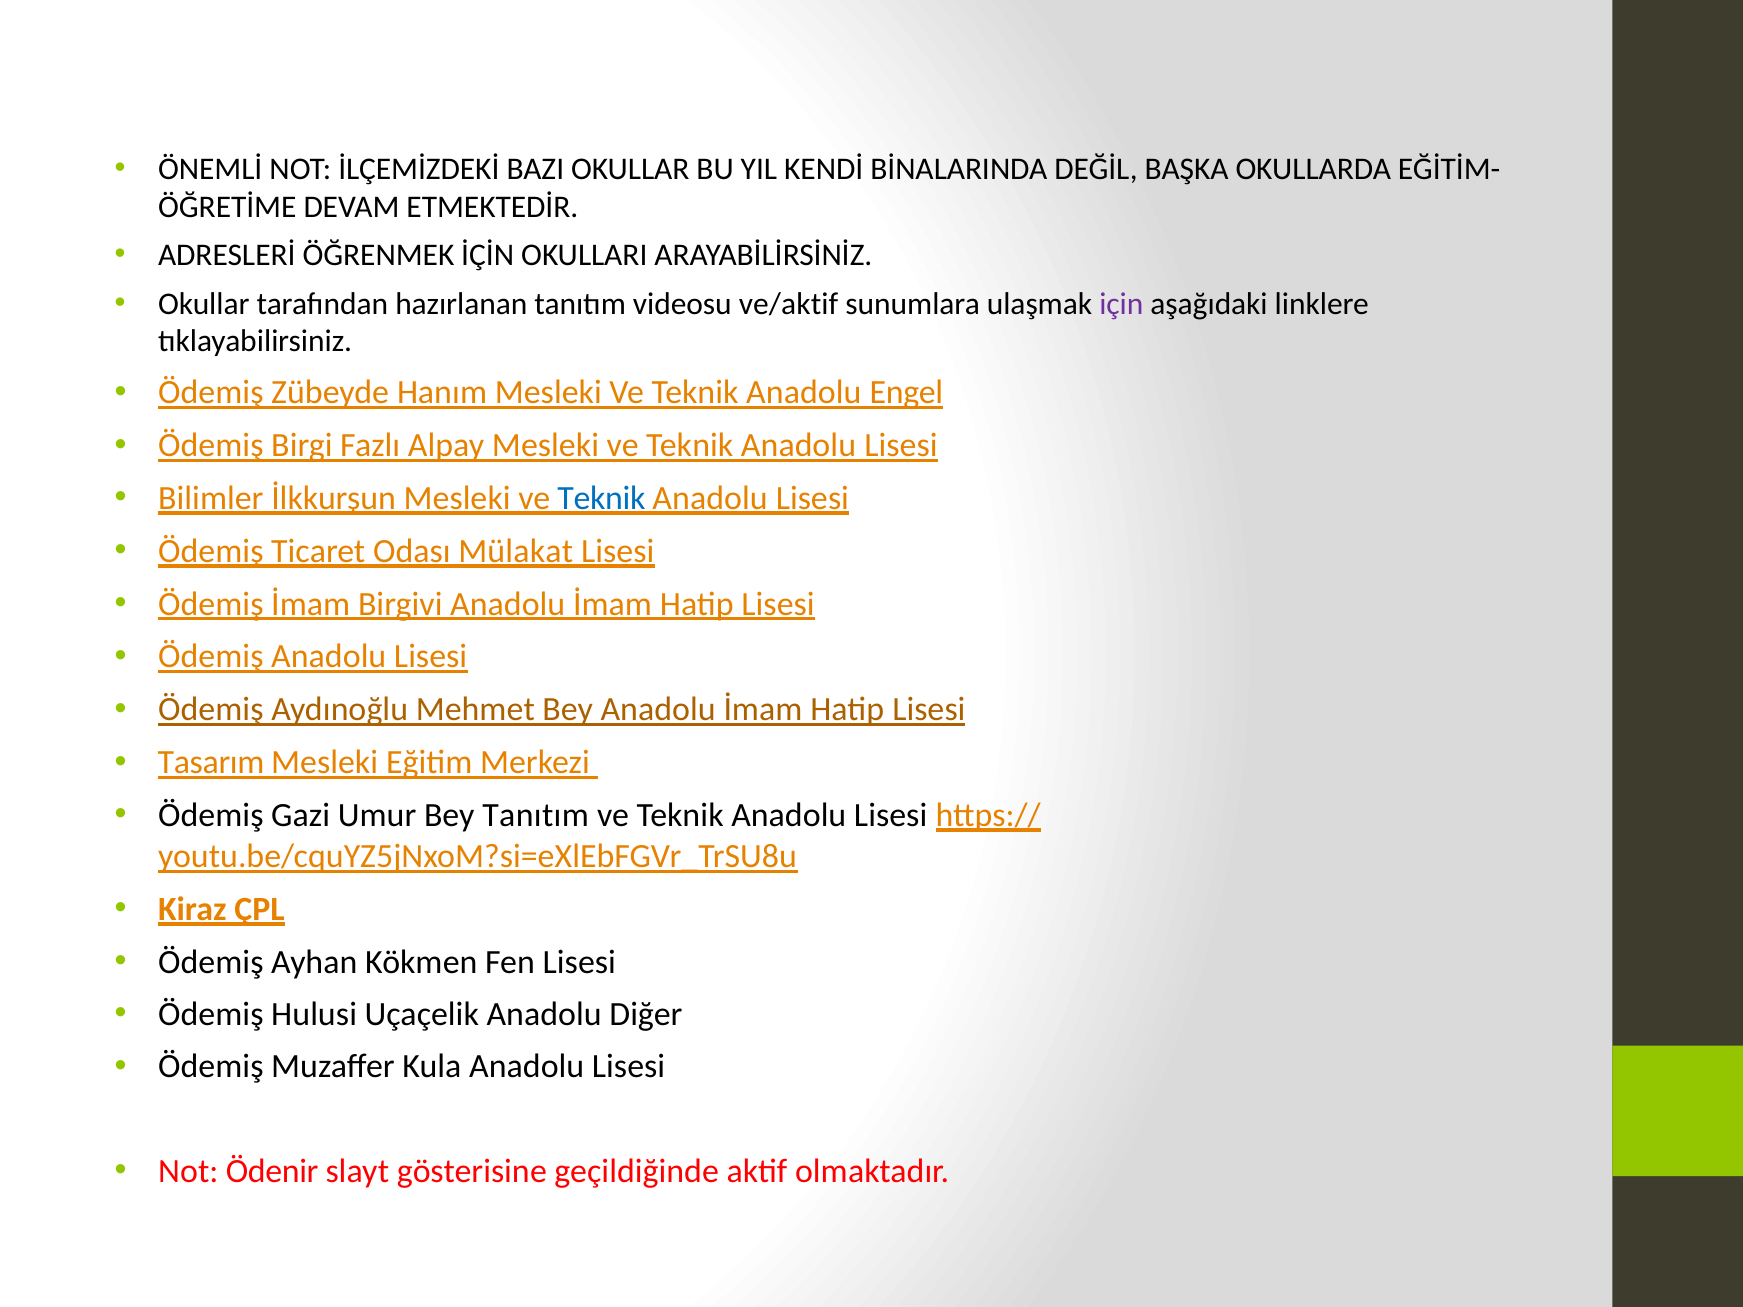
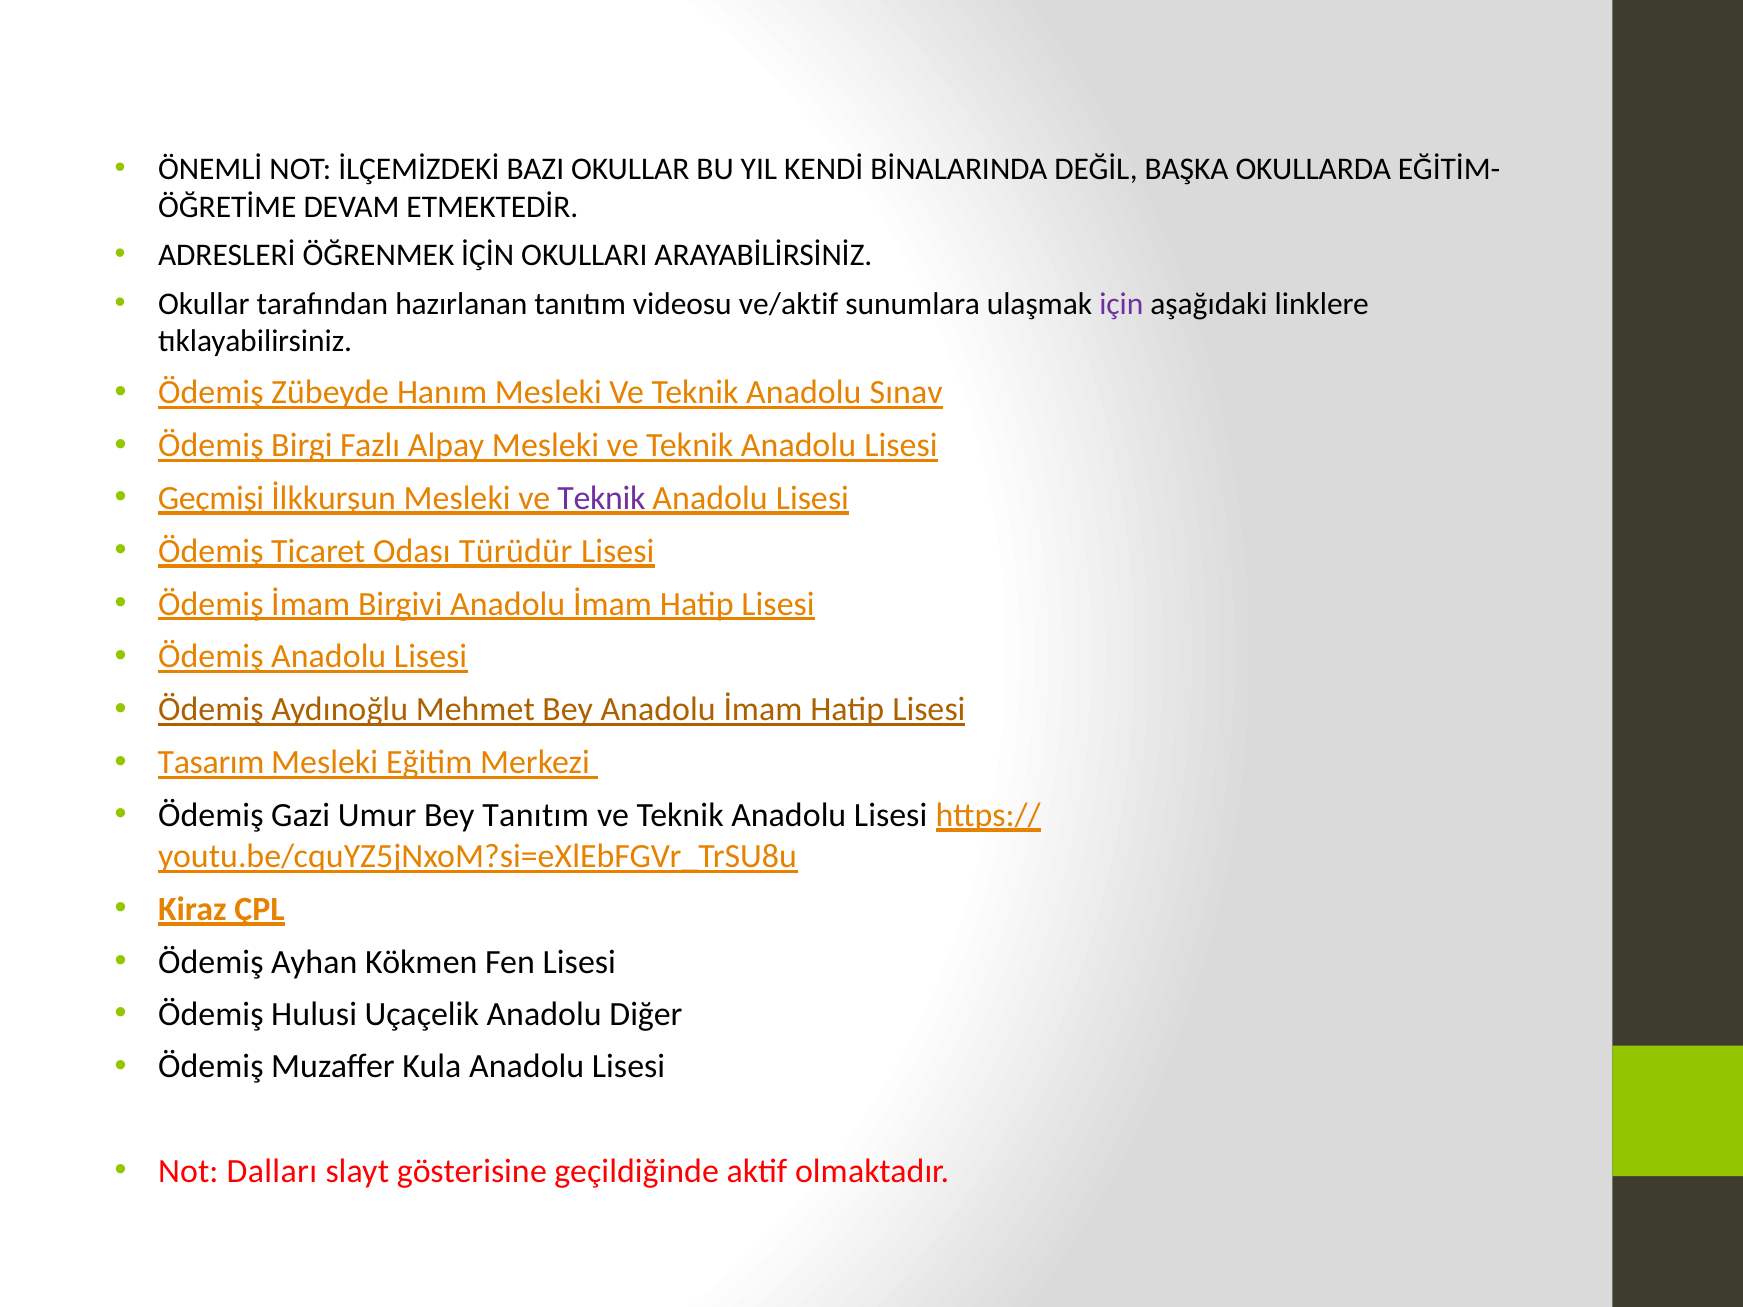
Engel: Engel -> Sınav (906, 393)
Bilimler: Bilimler -> Geçmişi (211, 498)
Teknik colour: blue -> purple (601, 498)
Mülakat: Mülakat -> Türüdür (516, 551)
Ödenir: Ödenir -> Dalları (272, 1171)
